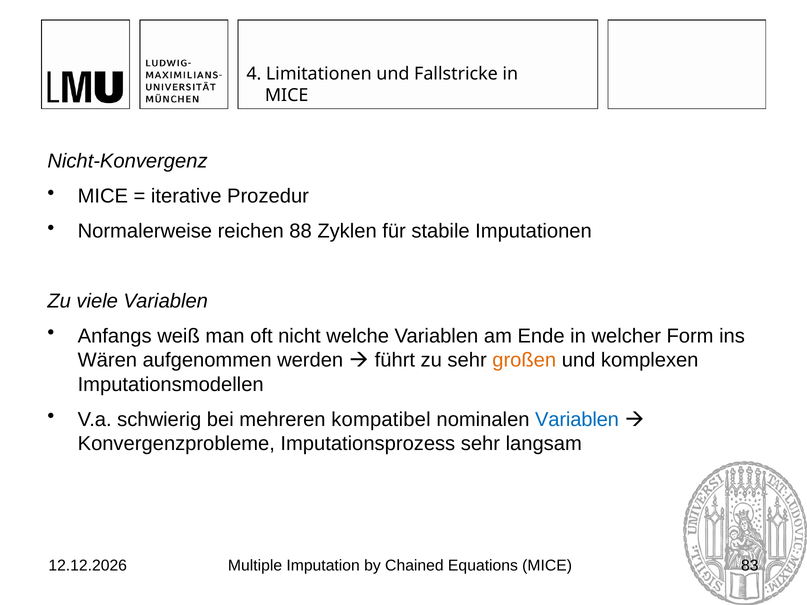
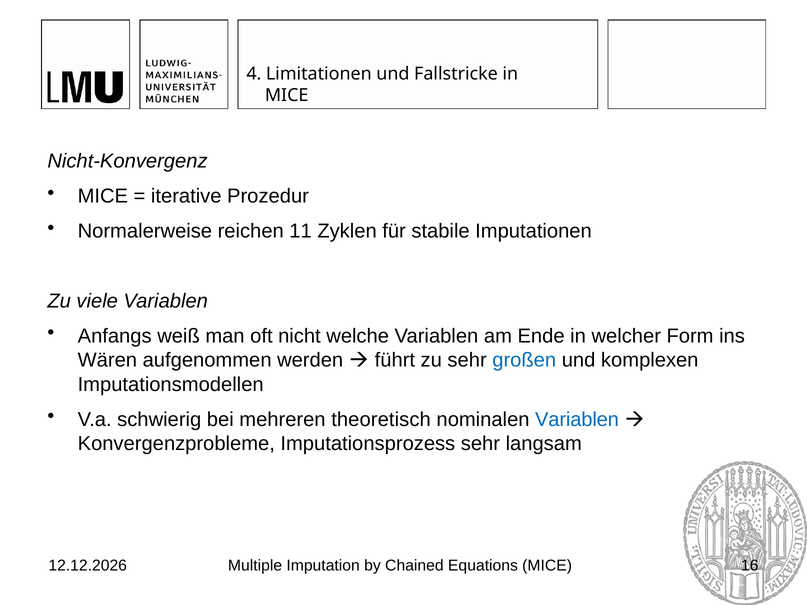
88: 88 -> 11 (301, 231)
großen colour: orange -> blue (524, 360)
kompatibel: kompatibel -> theoretisch (381, 420)
83: 83 -> 16 (750, 566)
